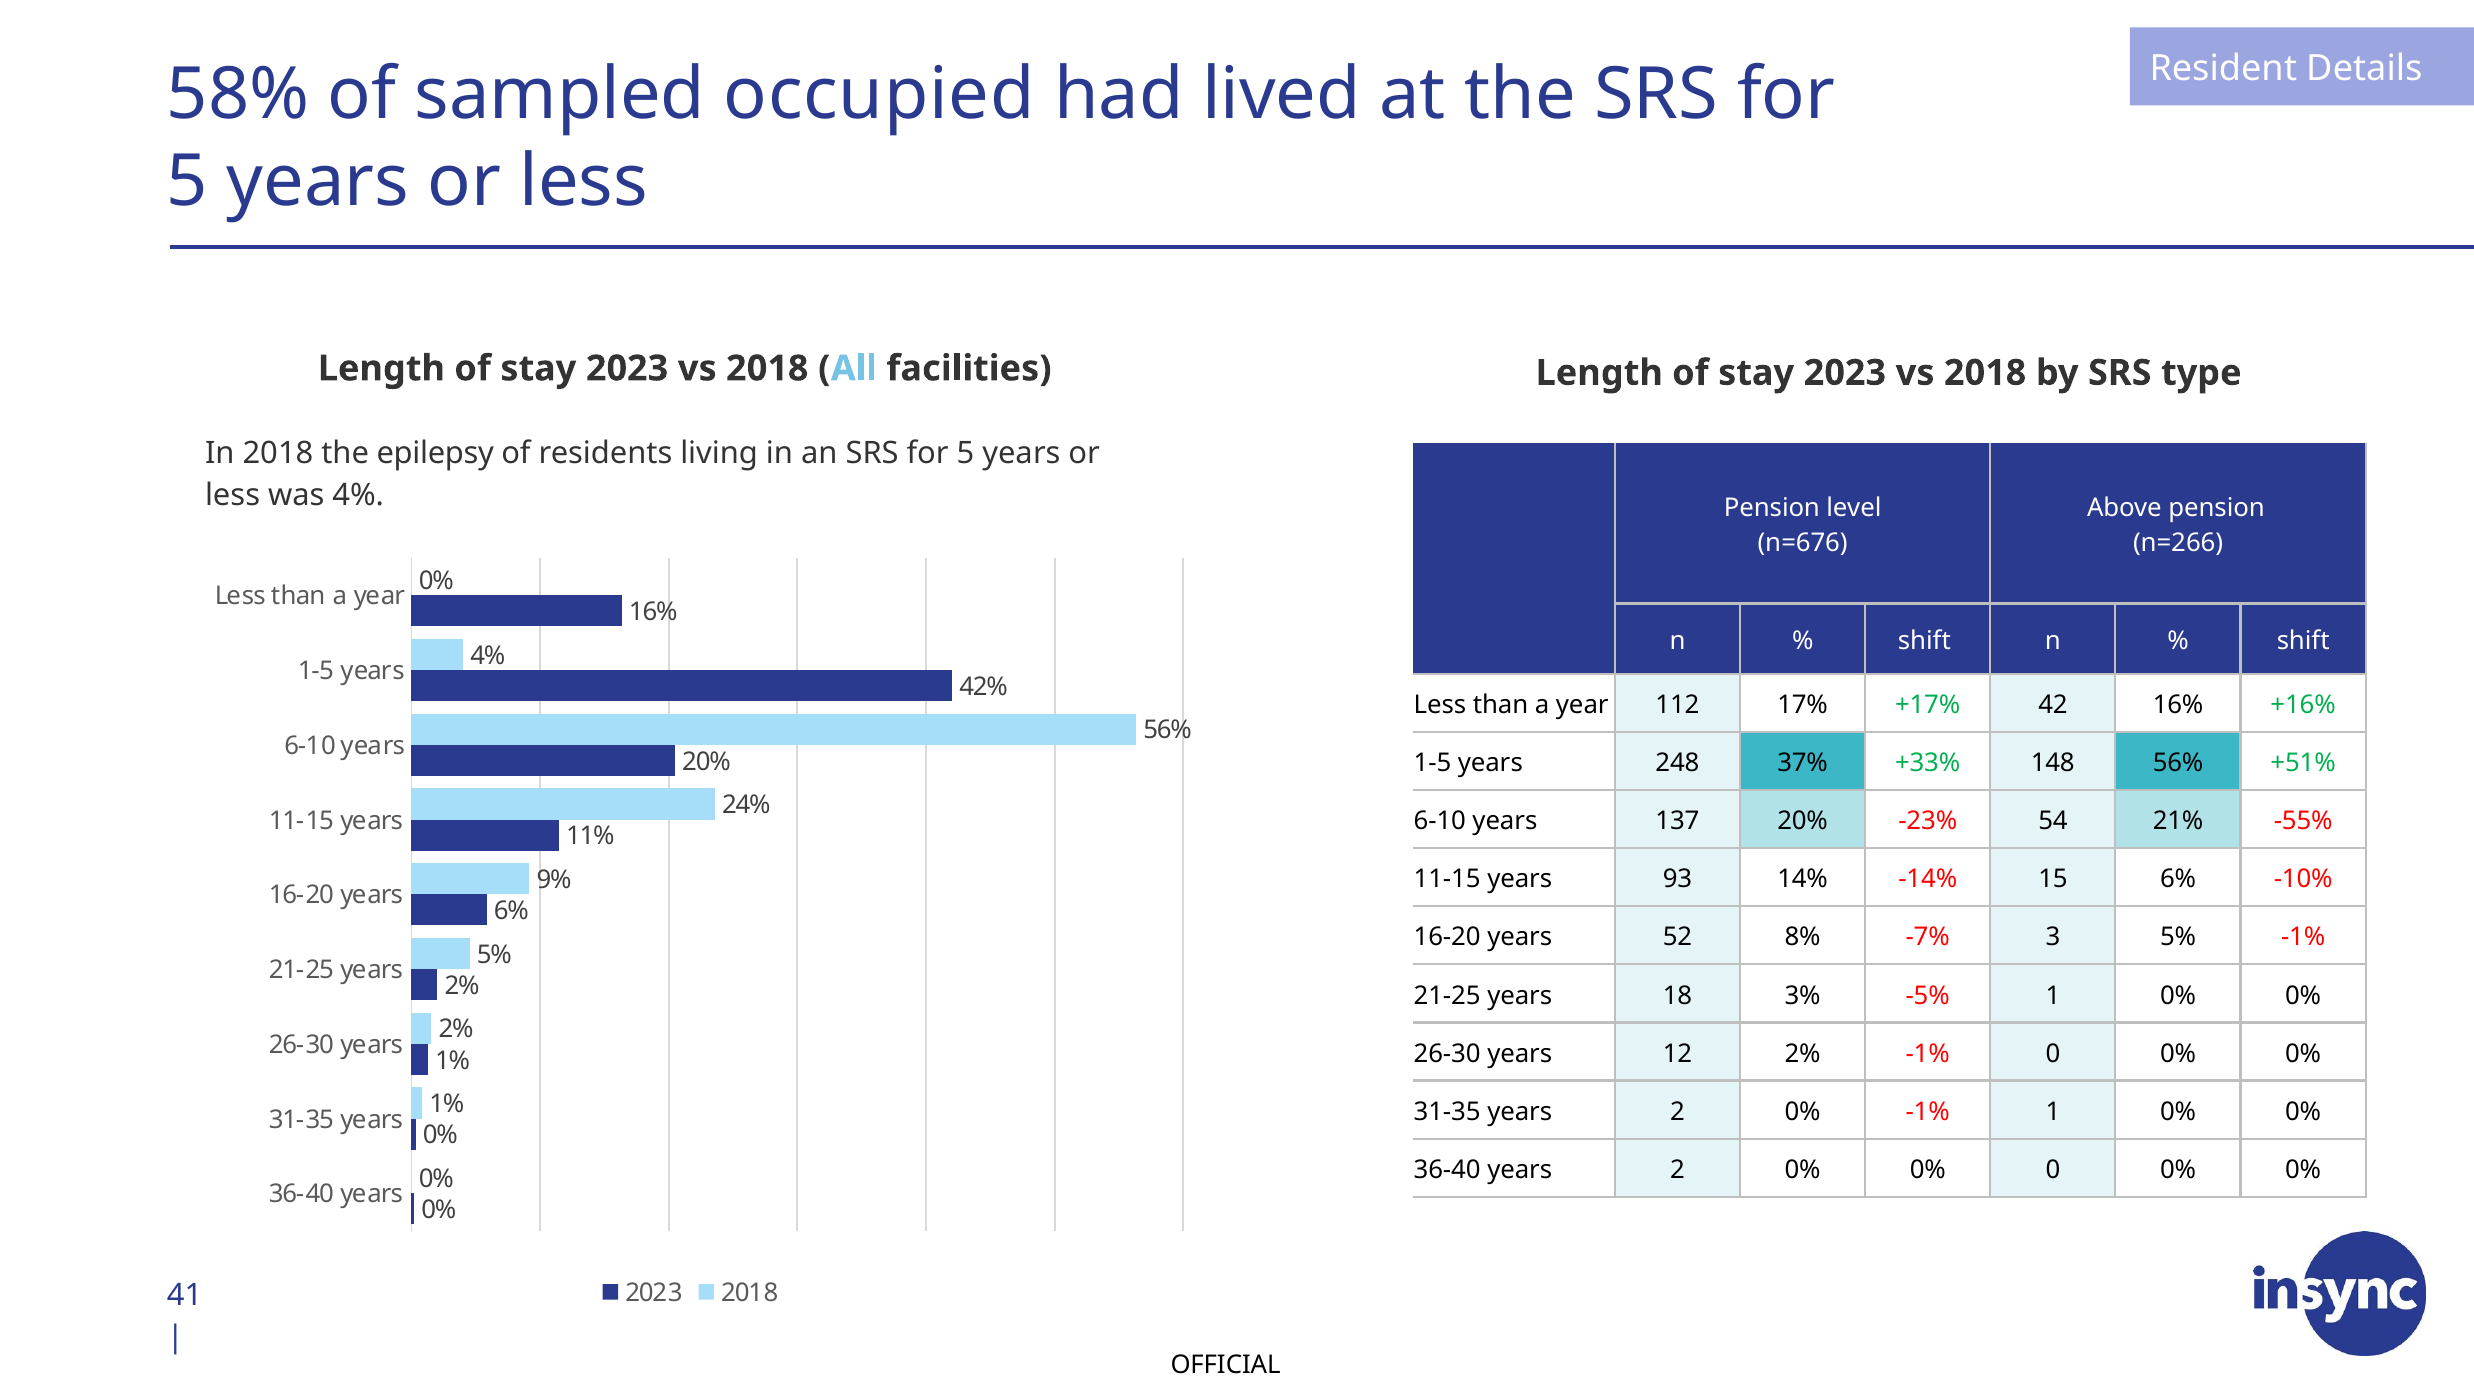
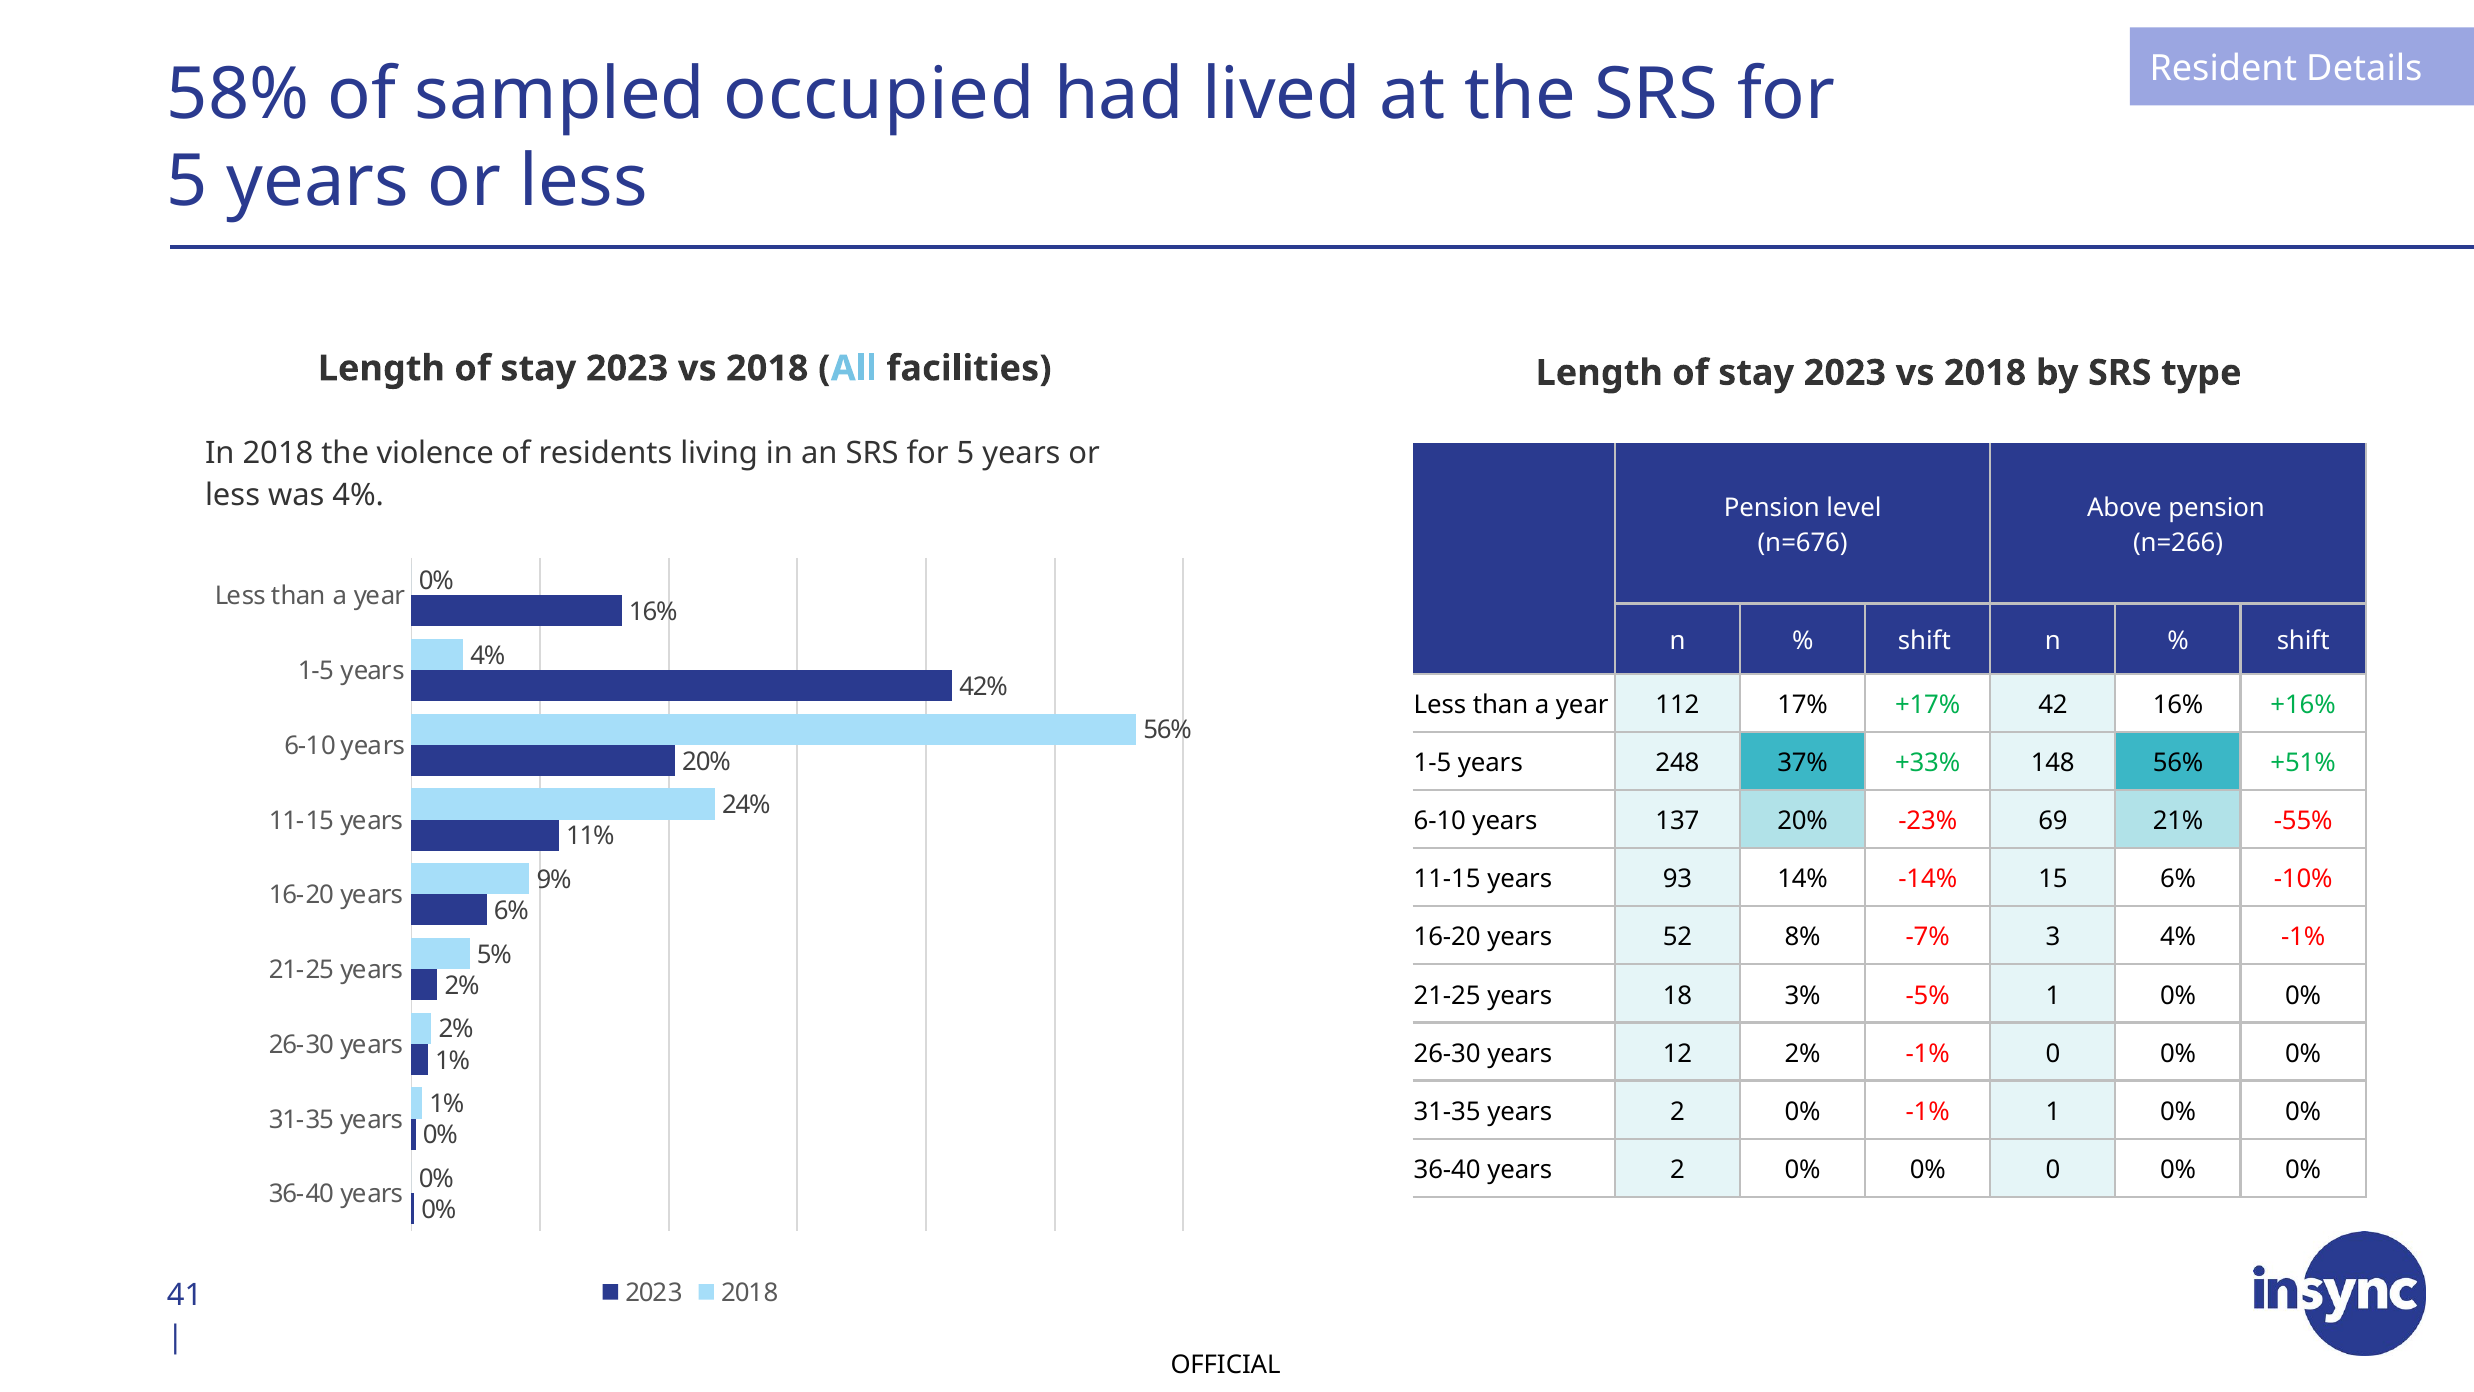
epilepsy: epilepsy -> violence (435, 453)
54: 54 -> 69 (2053, 821)
3 5%: 5% -> 4% (2178, 937)
